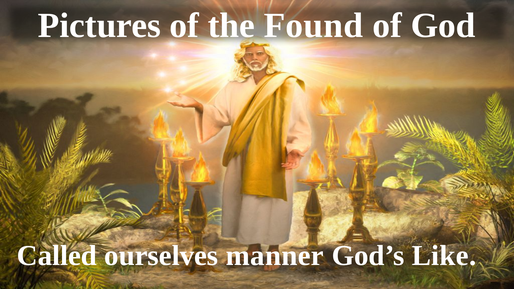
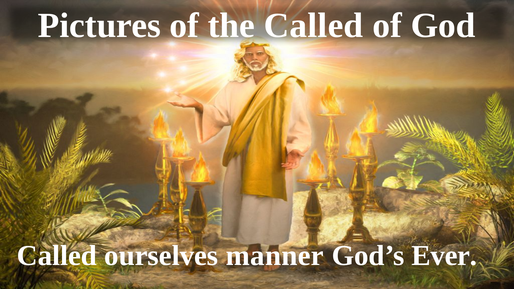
the Found: Found -> Called (313, 26)
Like: Like -> Ever (444, 256)
